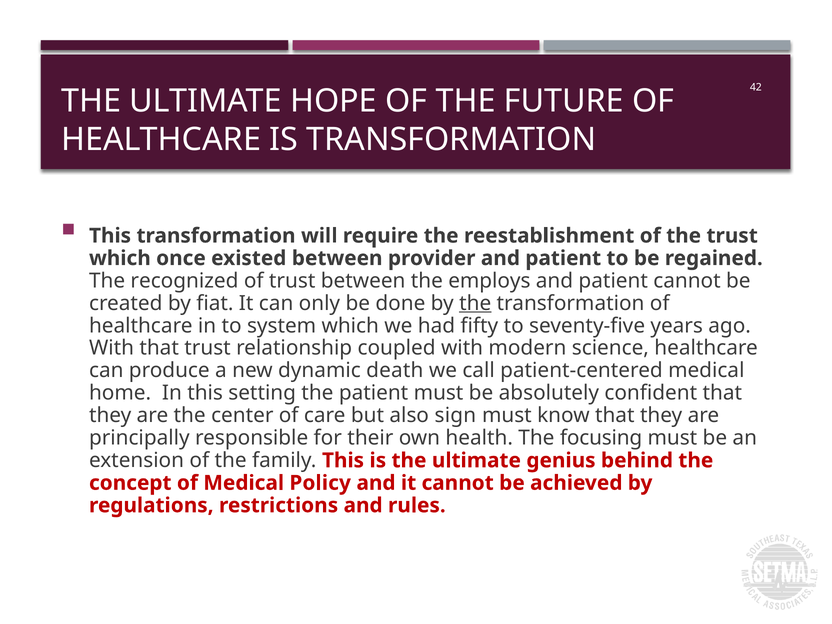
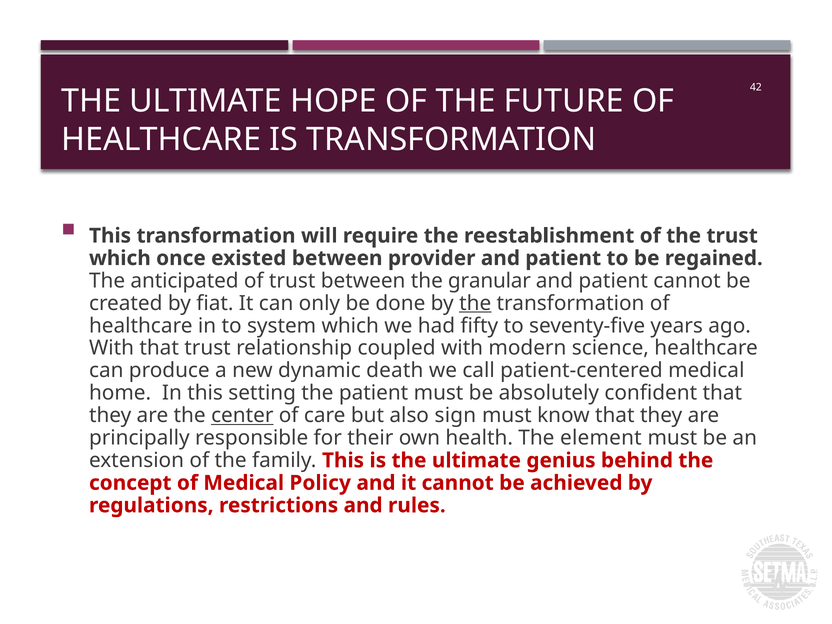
recognized: recognized -> anticipated (185, 281)
employs: employs -> granular (489, 281)
center underline: none -> present (242, 416)
focusing: focusing -> element (601, 438)
